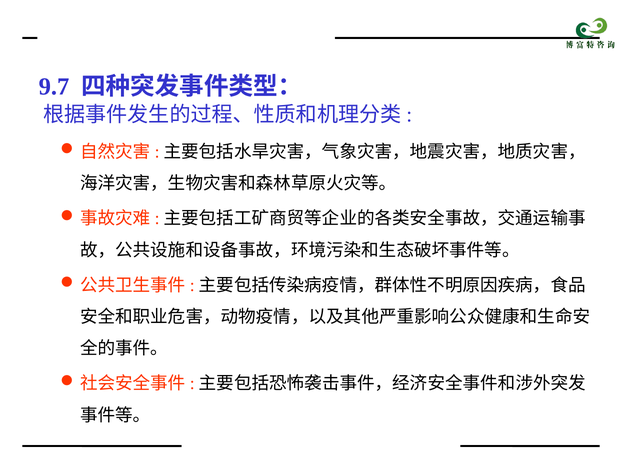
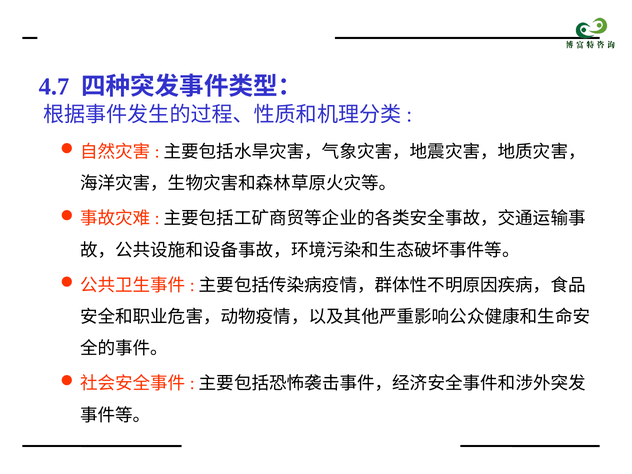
9.7: 9.7 -> 4.7 (54, 87)
